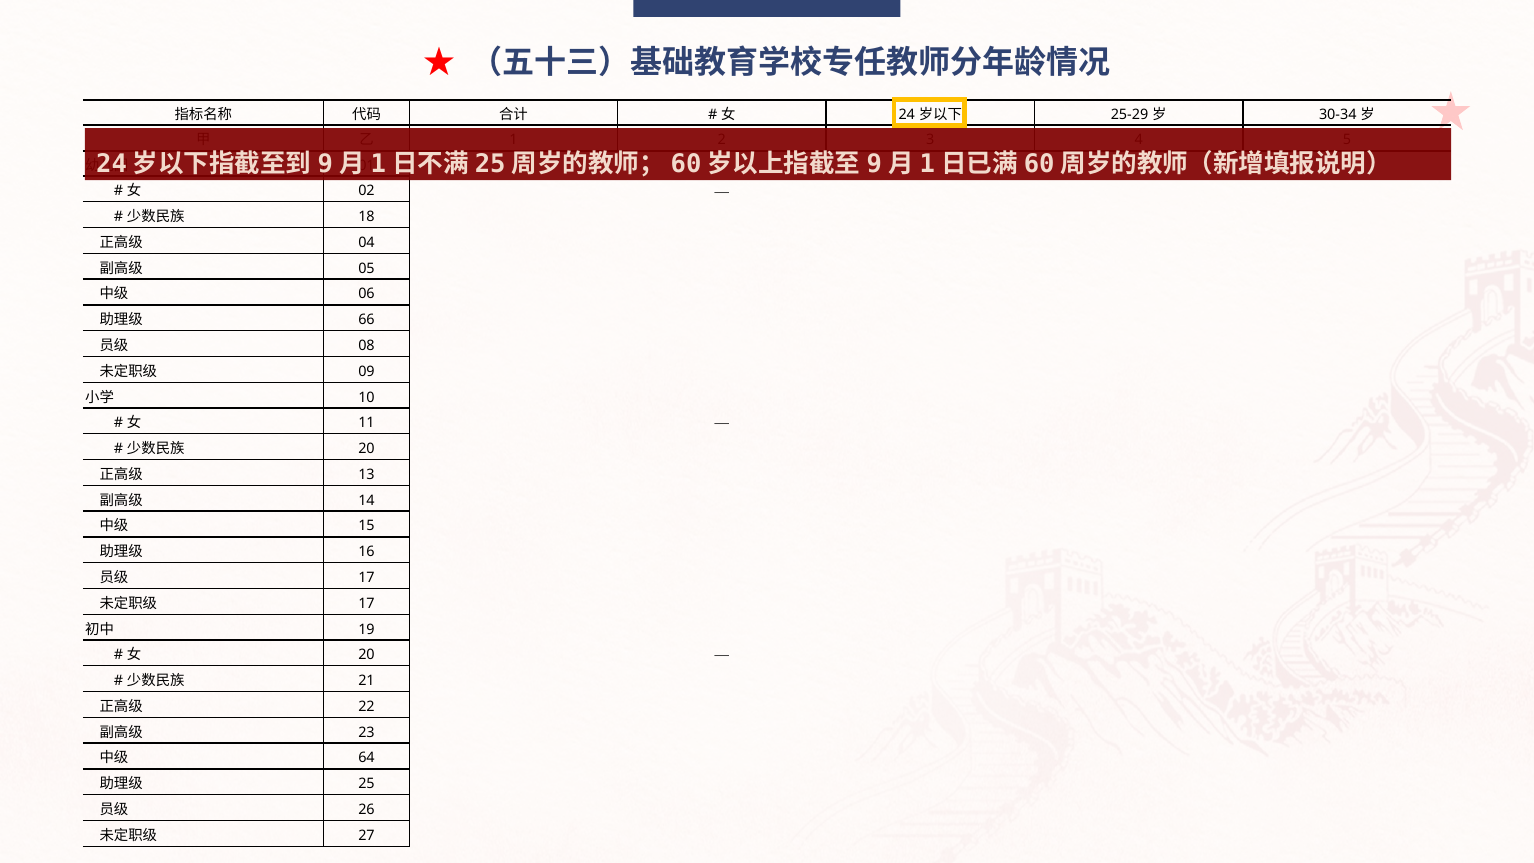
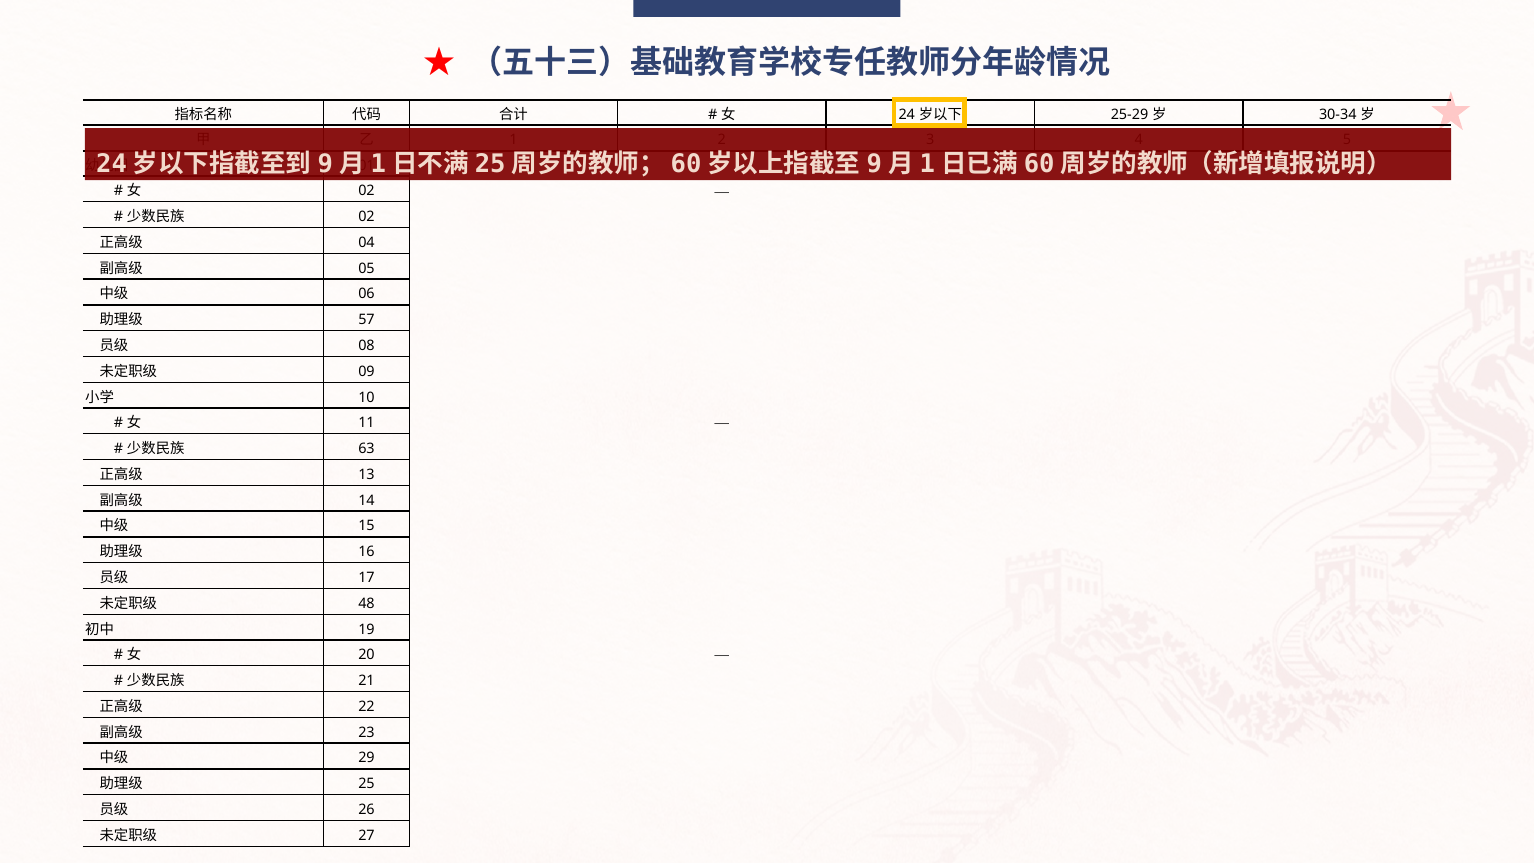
18: 18 -> 02 (367, 217)
66: 66 -> 57 (367, 320)
20: 20 -> 63 (367, 449)
17: 17 -> 48 (367, 603)
64: 64 -> 29 (367, 758)
